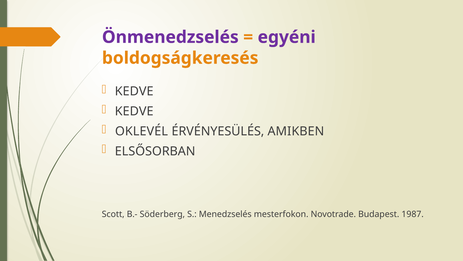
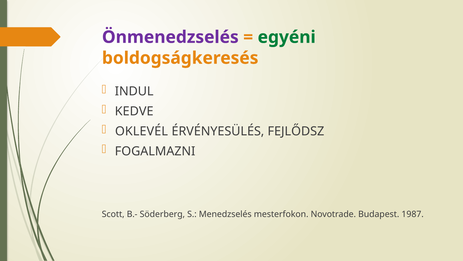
egyéni colour: purple -> green (287, 37)
KEDVE: KEDVE -> INDUL (134, 91)
AMIKBEN: AMIKBEN -> FEJLŐDSZ (296, 131)
ELSŐSORBAN: ELSŐSORBAN -> FOGALMAZNI (155, 151)
